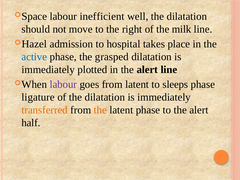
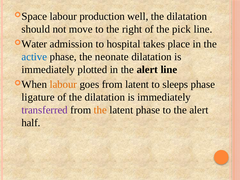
inefficient: inefficient -> production (102, 16)
milk: milk -> pick (181, 29)
Hazel: Hazel -> Water (34, 44)
grasped: grasped -> neonate (112, 57)
labour colour: purple -> orange (63, 84)
transferred colour: orange -> purple (45, 110)
